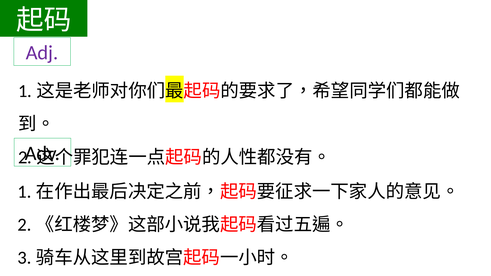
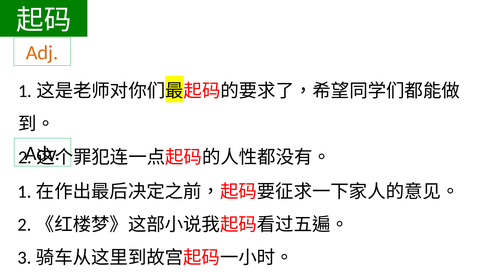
Adj colour: purple -> orange (42, 53)
